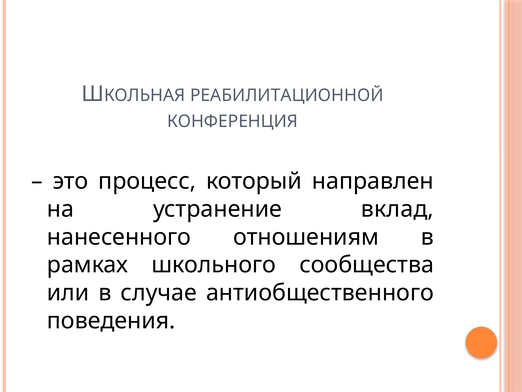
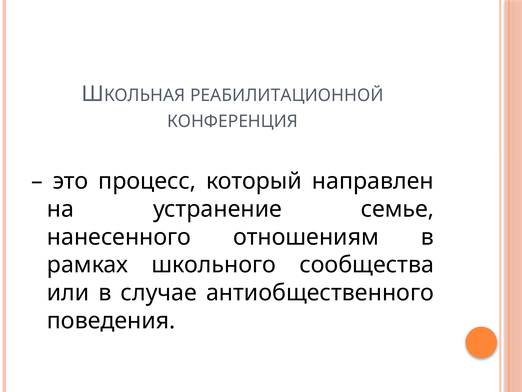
вклад: вклад -> семье (398, 209)
